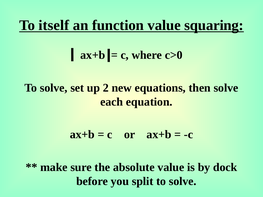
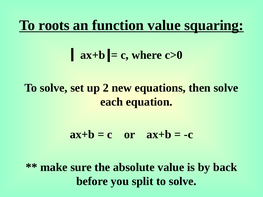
itself: itself -> roots (54, 25)
dock: dock -> back (225, 167)
